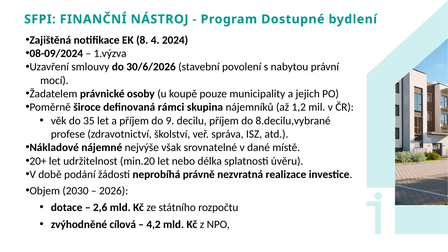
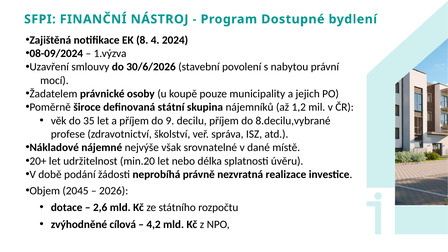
rámci: rámci -> státní (171, 107)
2030: 2030 -> 2045 (76, 191)
